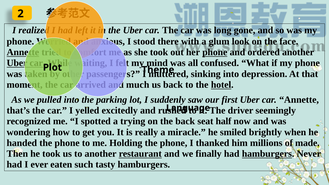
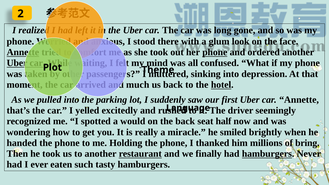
trying: trying -> would (133, 121)
made: made -> bring (307, 143)
